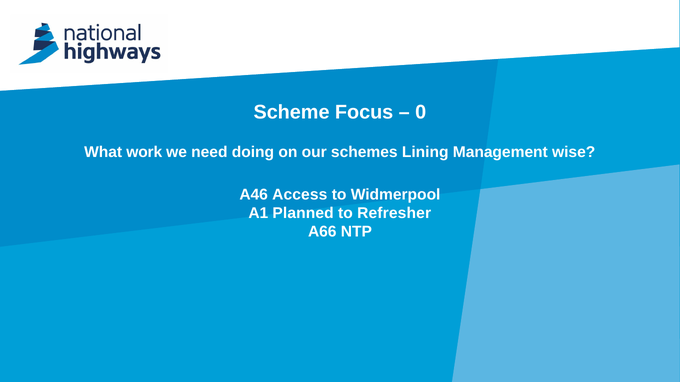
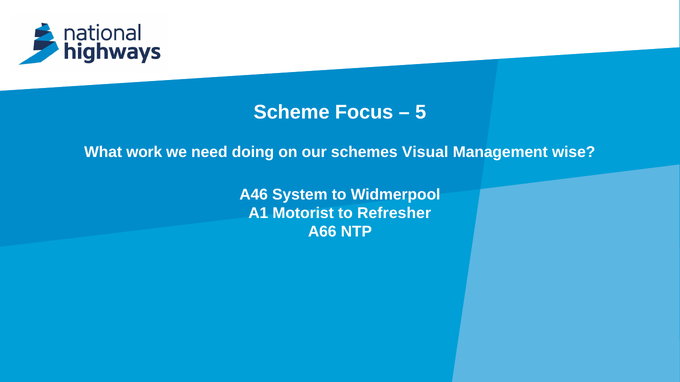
0: 0 -> 5 (421, 112)
Lining: Lining -> Visual (425, 152)
Access: Access -> System (300, 195)
Planned: Planned -> Motorist (303, 213)
